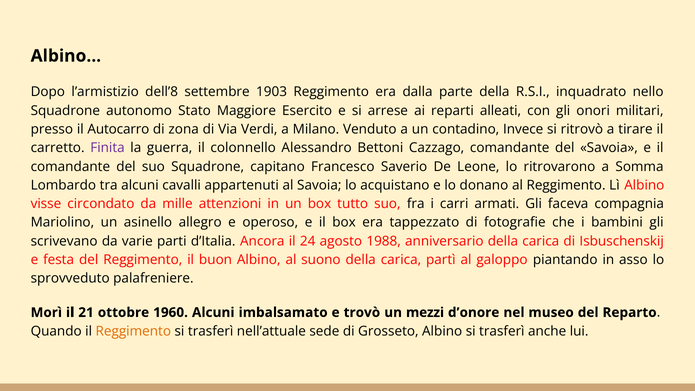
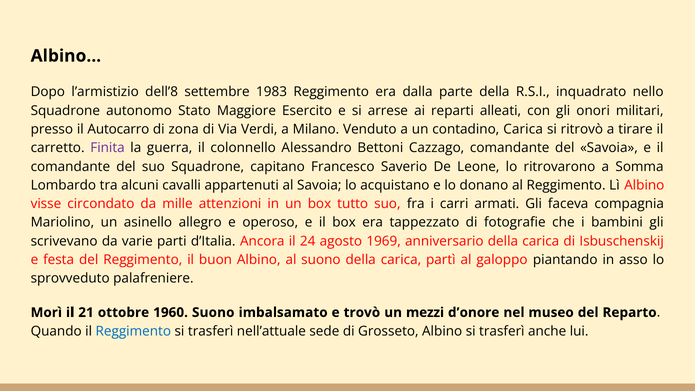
1903: 1903 -> 1983 (272, 92)
contadino Invece: Invece -> Carica (523, 129)
1988: 1988 -> 1969 (384, 241)
1960 Alcuni: Alcuni -> Suono (213, 312)
Reggimento colour: orange -> blue (133, 331)
